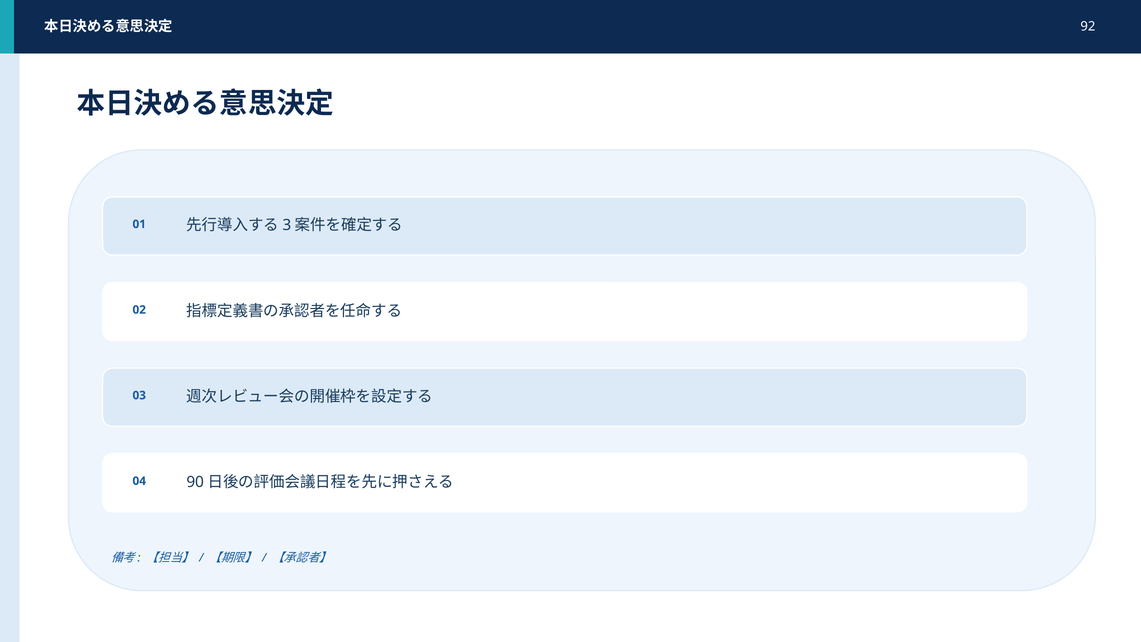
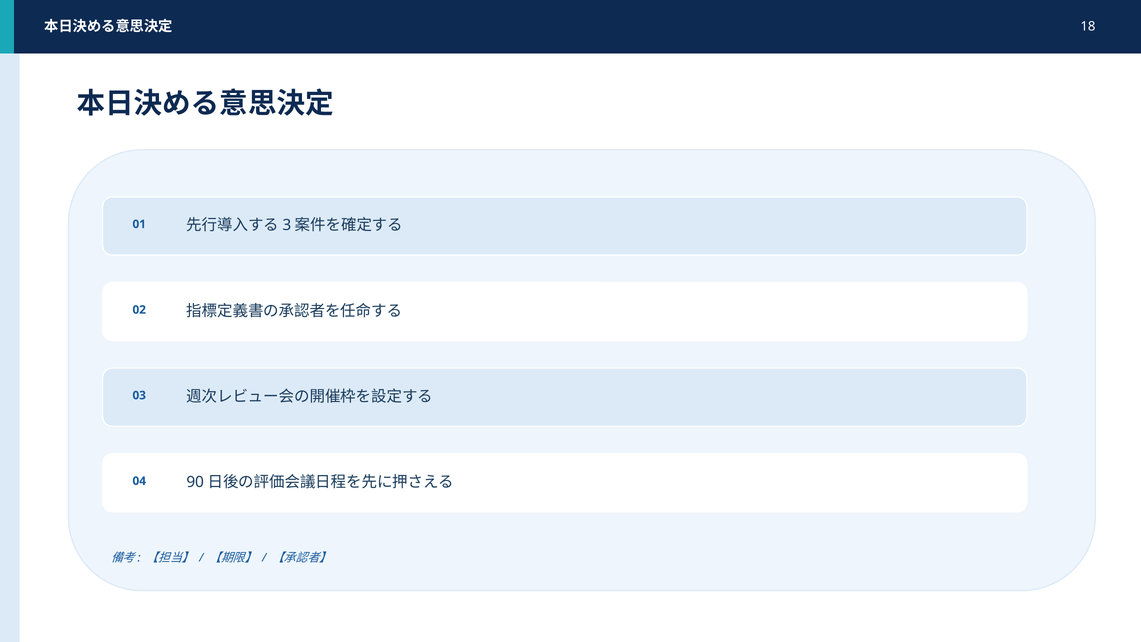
92: 92 -> 18 (1088, 27)
